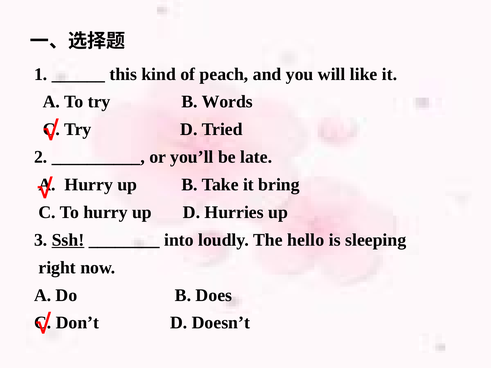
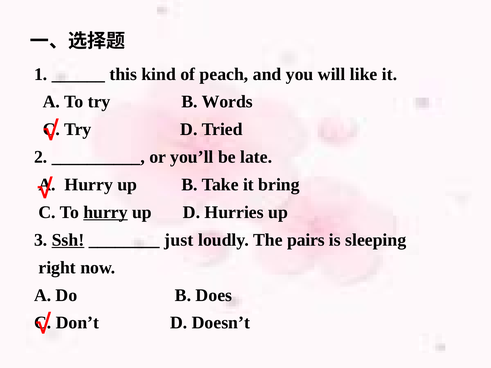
hurry underline: none -> present (105, 212)
into: into -> just (179, 240)
hello: hello -> pairs (306, 240)
